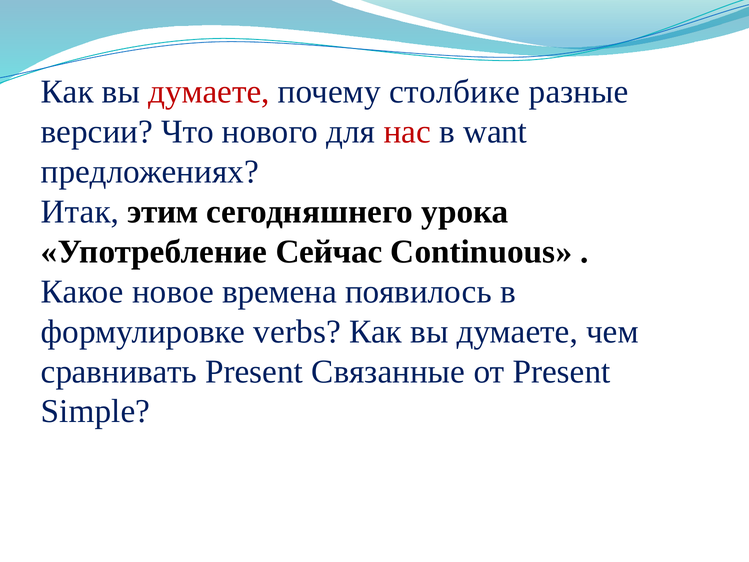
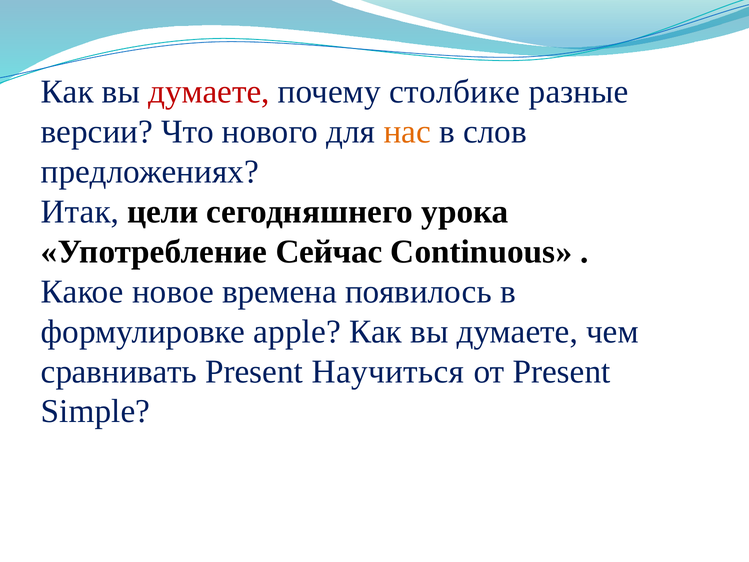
нас colour: red -> orange (407, 132)
want: want -> слов (495, 132)
этим: этим -> цели (163, 212)
verbs: verbs -> apple (297, 331)
Связанные: Связанные -> Научиться (388, 371)
